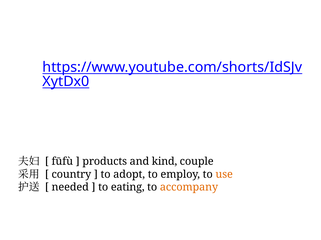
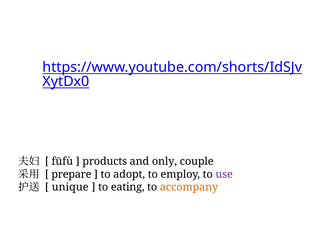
kind: kind -> only (164, 162)
country: country -> prepare (71, 175)
use colour: orange -> purple (224, 175)
needed: needed -> unique (70, 188)
